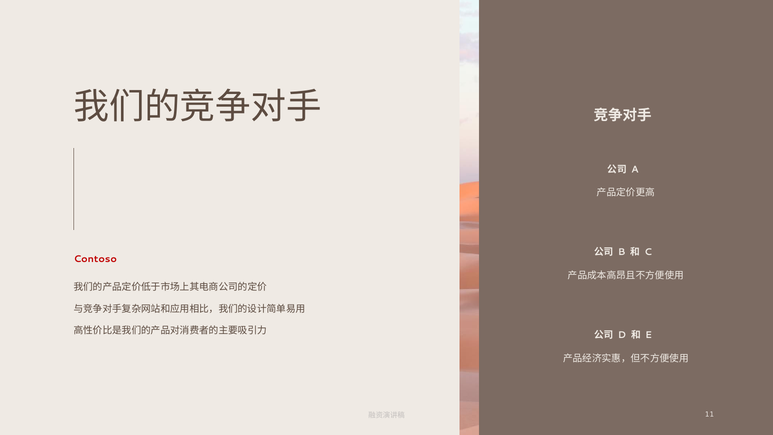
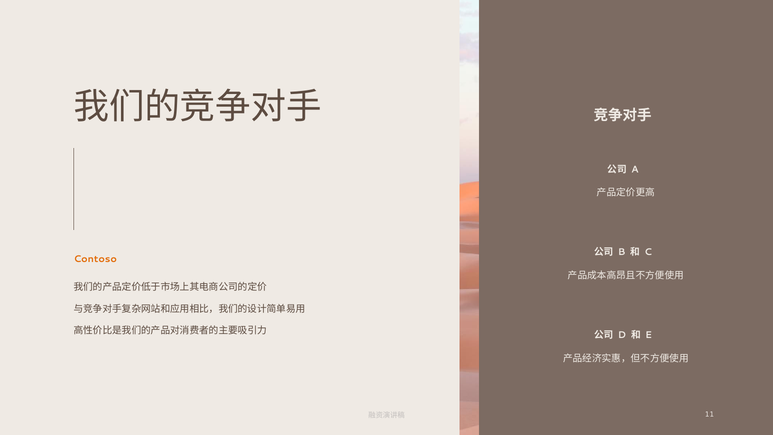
Contoso colour: red -> orange (95, 259)
